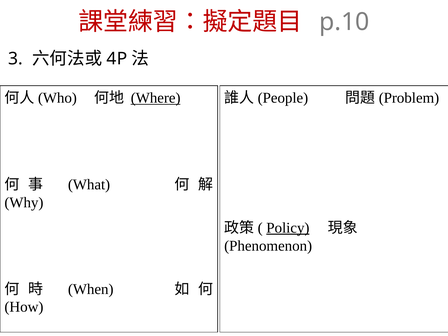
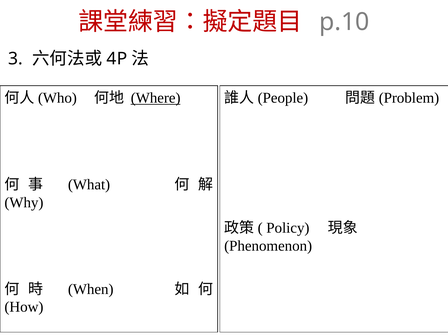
Policy underline: present -> none (288, 228)
